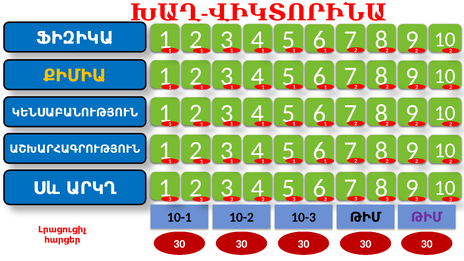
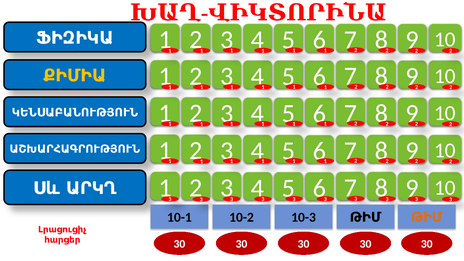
ԹԻՄ colour: purple -> orange (427, 218)
